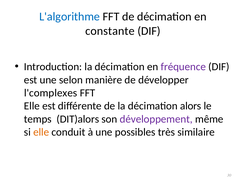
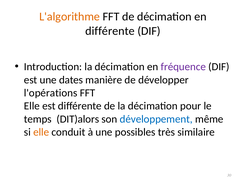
L'algorithme colour: blue -> orange (70, 17)
constante: constante -> différente (110, 31)
selon: selon -> dates (71, 80)
l'complexes: l'complexes -> l'opérations (51, 93)
alors: alors -> pour (191, 106)
développement colour: purple -> blue (156, 119)
